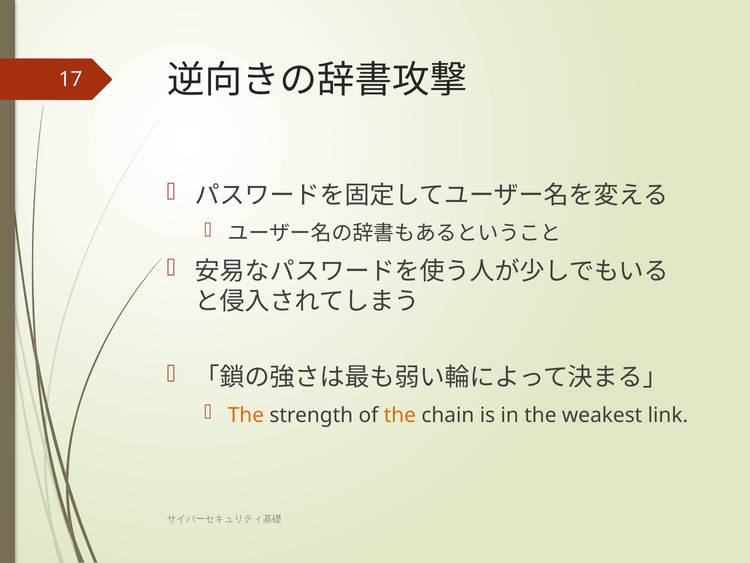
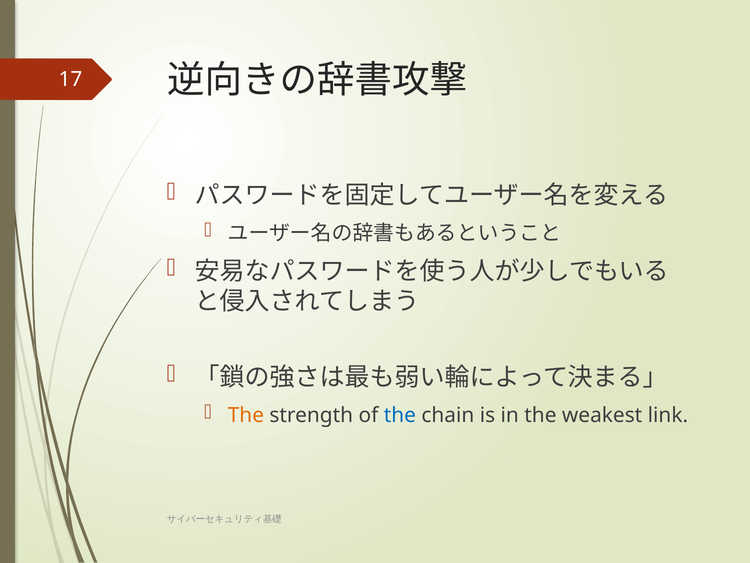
the colour: orange -> blue (400, 415)
